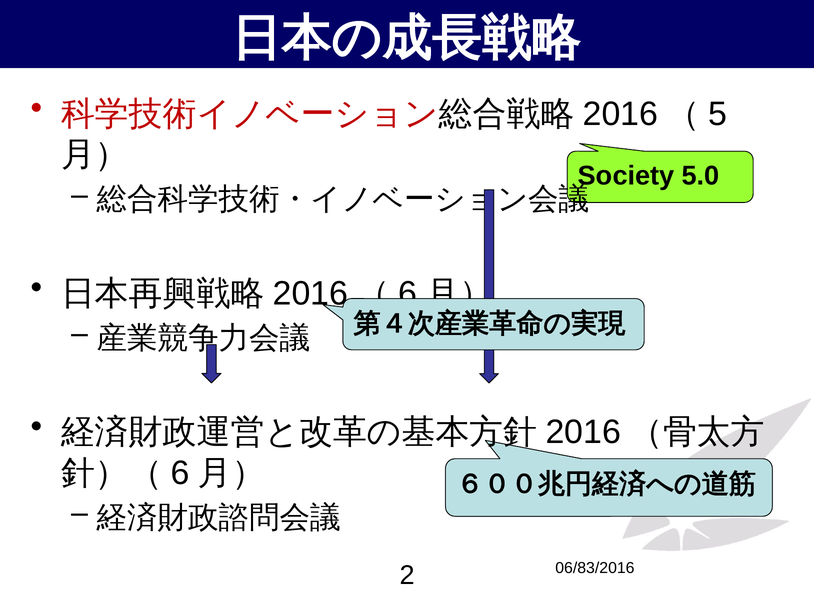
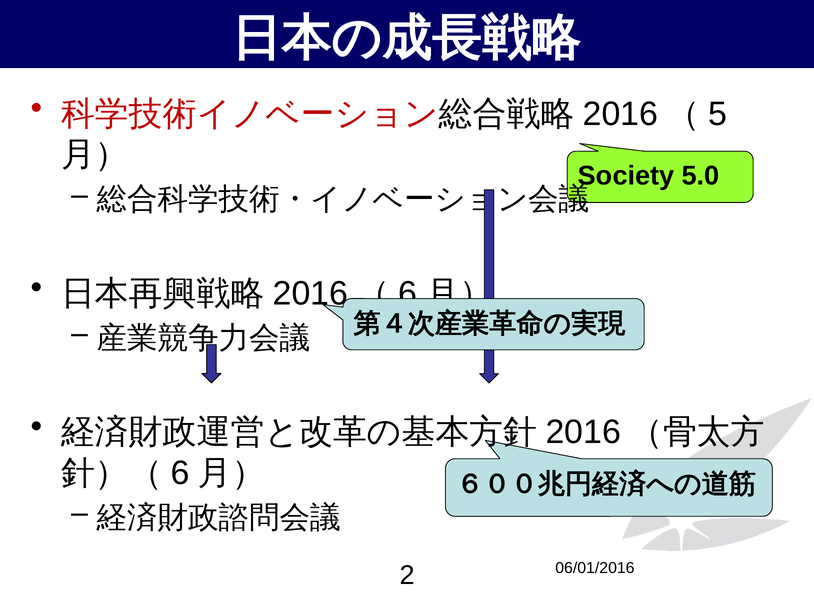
06/83/2016: 06/83/2016 -> 06/01/2016 (595, 568)
